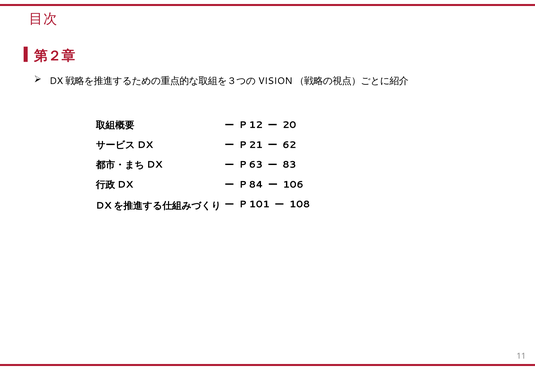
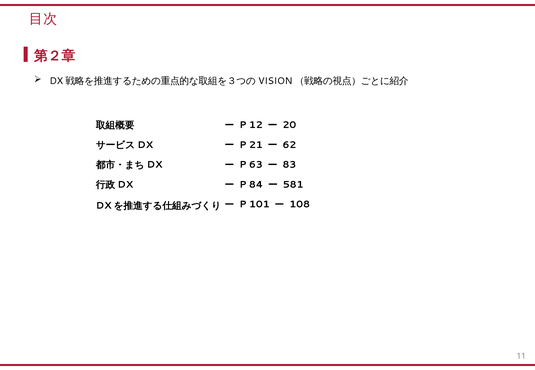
106: 106 -> 581 (293, 185)
